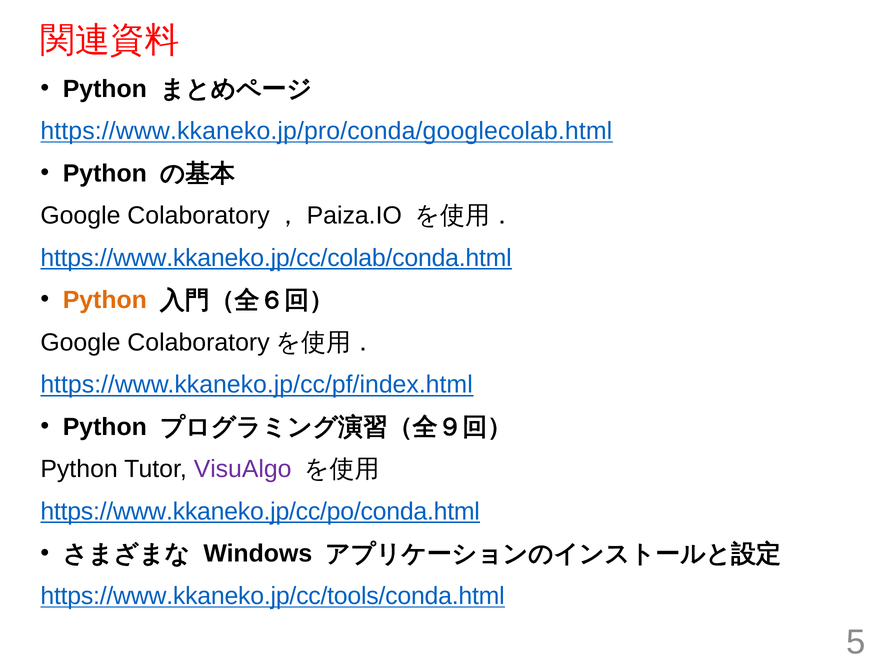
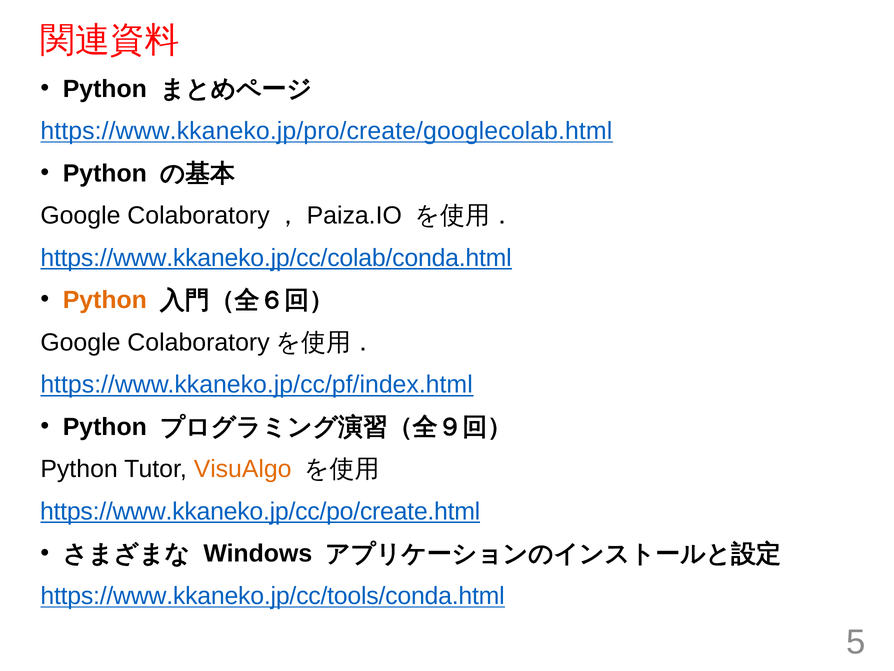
https://www.kkaneko.jp/pro/conda/googlecolab.html: https://www.kkaneko.jp/pro/conda/googlecolab.html -> https://www.kkaneko.jp/pro/create/googlecolab.html (326, 131)
VisuAlgo colour: purple -> orange (243, 469)
https://www.kkaneko.jp/cc/po/conda.html: https://www.kkaneko.jp/cc/po/conda.html -> https://www.kkaneko.jp/cc/po/create.html (260, 511)
